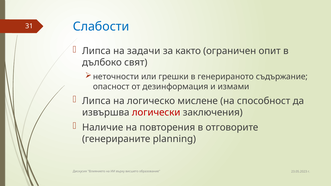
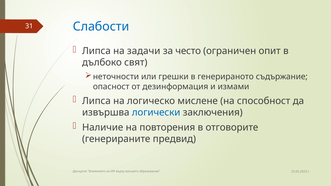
както: както -> често (188, 51)
логически colour: red -> blue (156, 112)
planning: planning -> предвид (174, 139)
